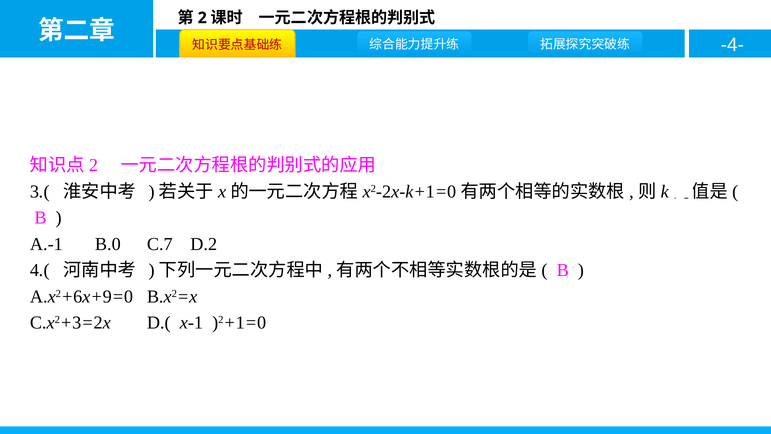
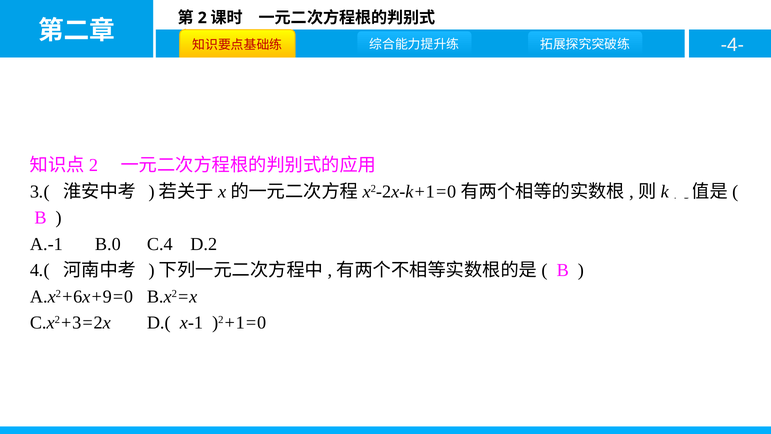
C.7: C.7 -> C.4 (160, 244)
